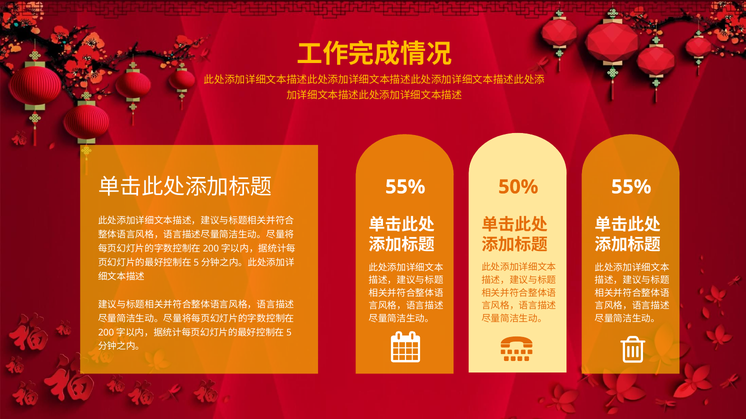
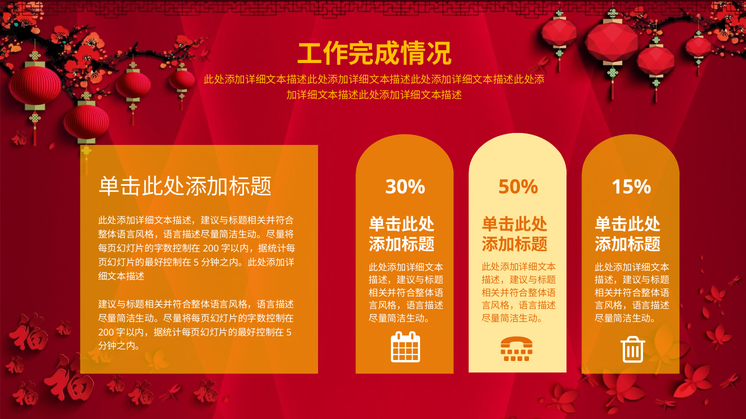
50% 55%: 55% -> 15% (631, 187)
55%: 55% -> 30% (405, 187)
